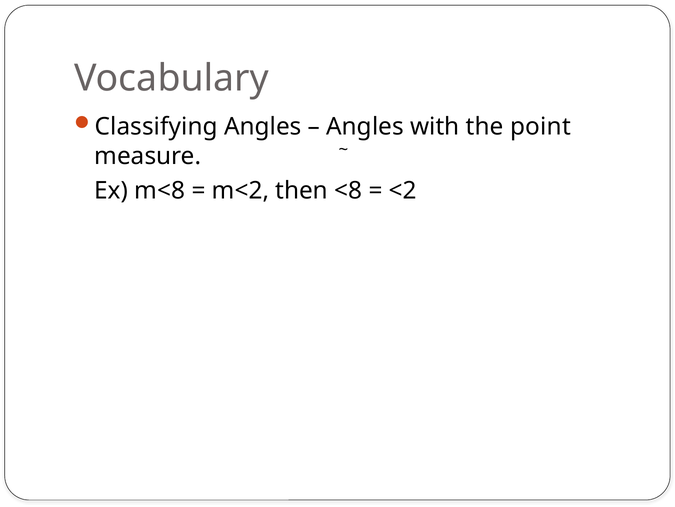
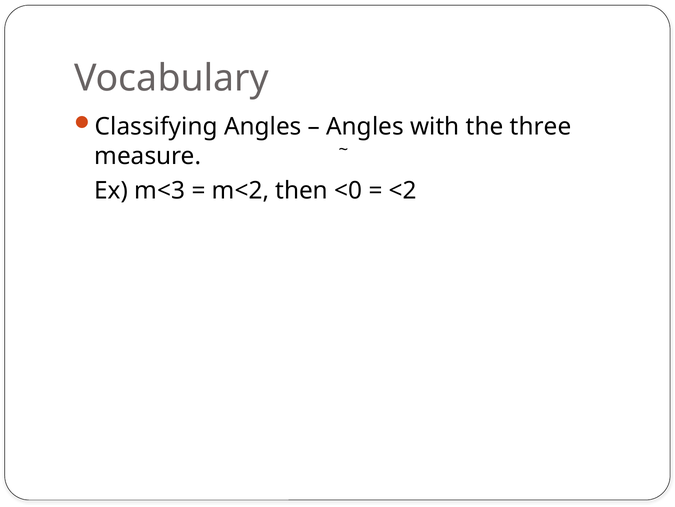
point: point -> three (541, 127)
m<8: m<8 -> m<3 (160, 190)
<8: <8 -> <0 (348, 190)
